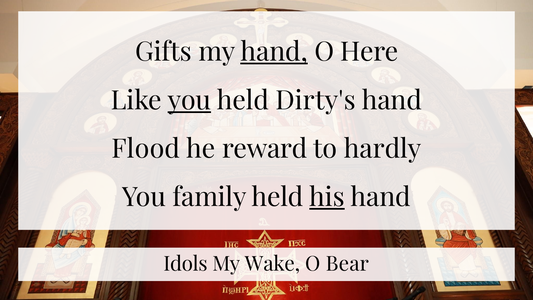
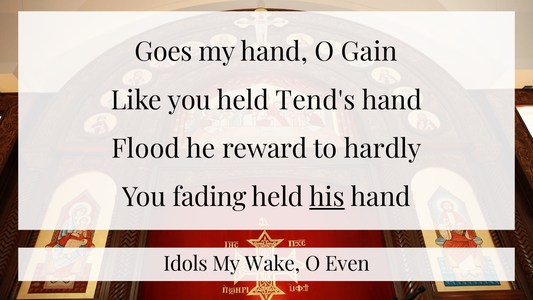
Gifts: Gifts -> Goes (164, 52)
hand underline: present -> none (274, 52)
Here: Here -> Gain (369, 52)
you underline: present -> none (189, 101)
Dirty's: Dirty's -> Tend's (315, 101)
family: family -> fading (210, 197)
Bear: Bear -> Even (348, 264)
